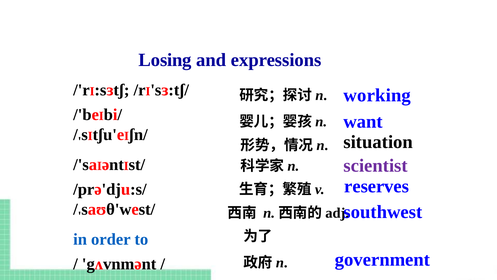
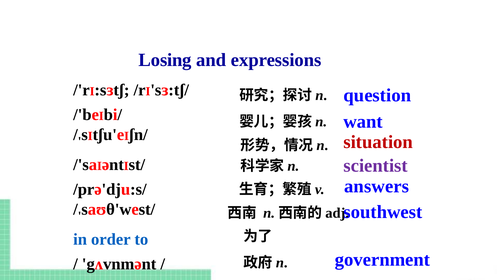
working: working -> question (377, 95)
situation colour: black -> red (378, 142)
reserves: reserves -> answers (377, 186)
